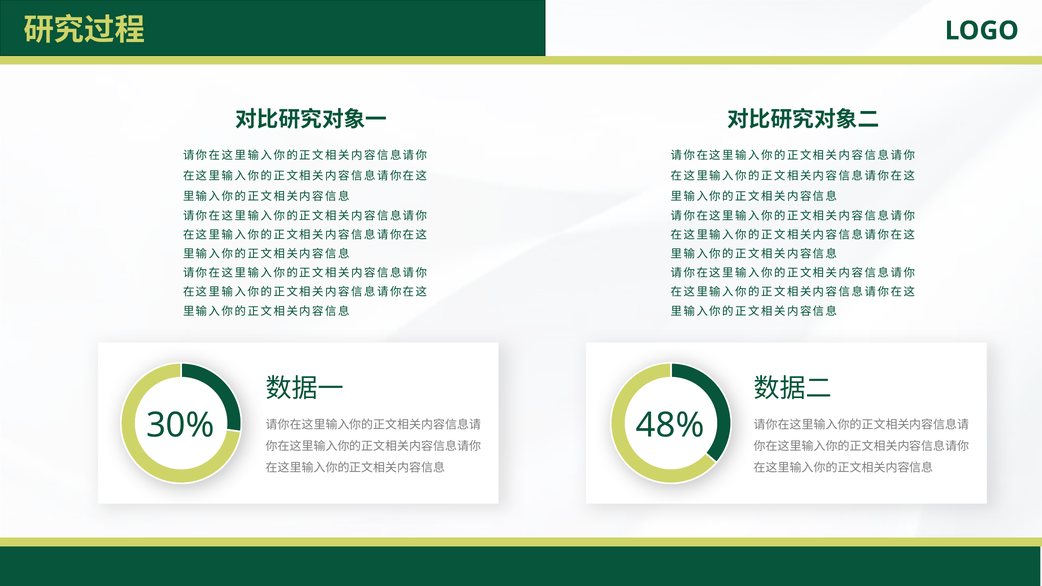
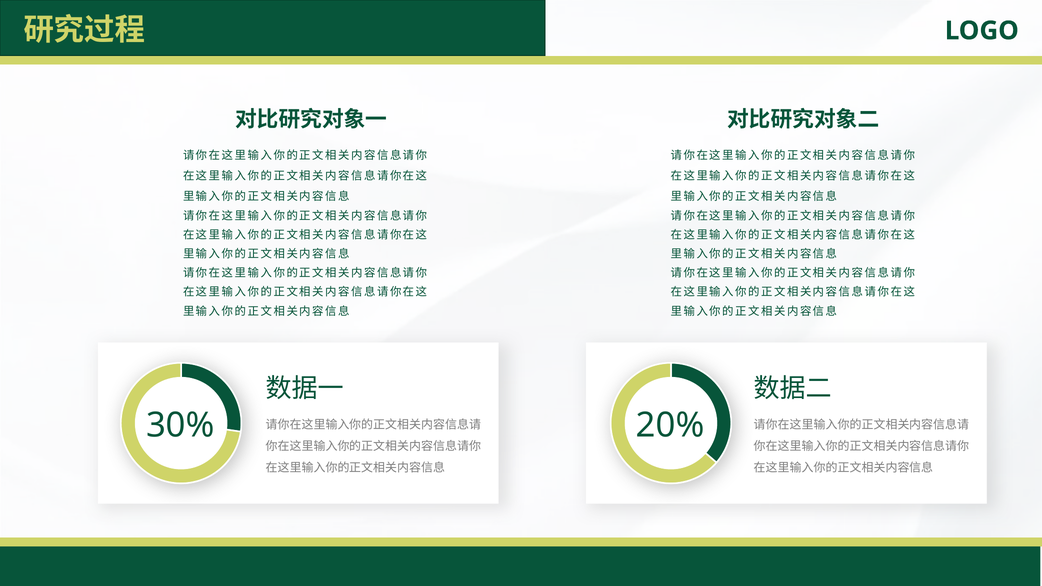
48%: 48% -> 20% (670, 425)
